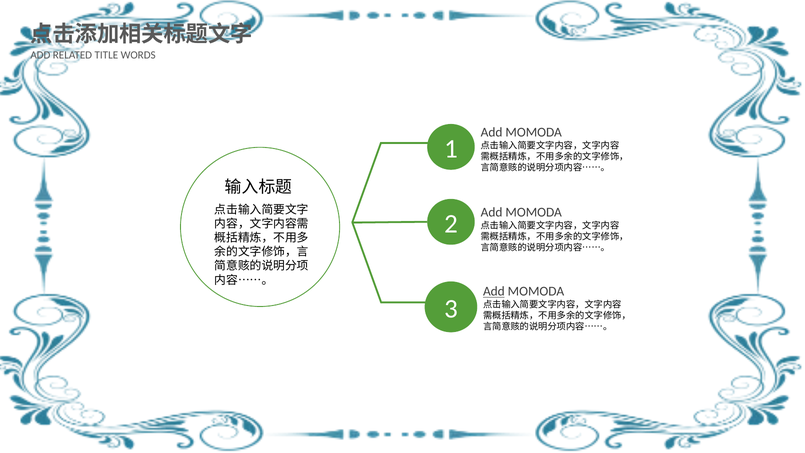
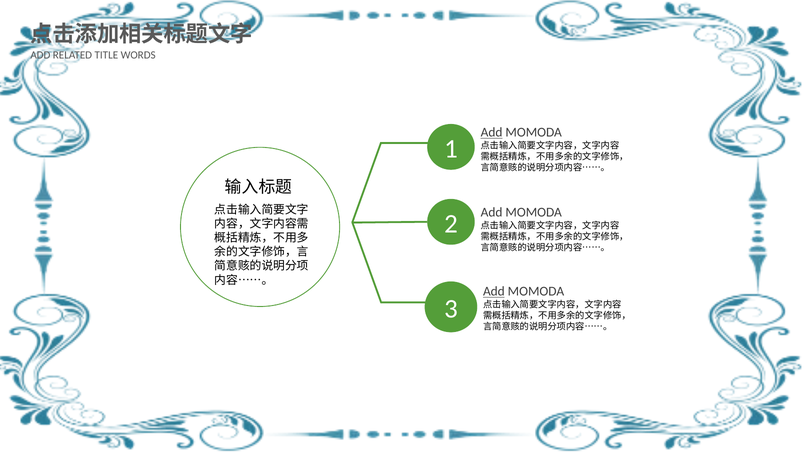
Add underline: none -> present (492, 132)
